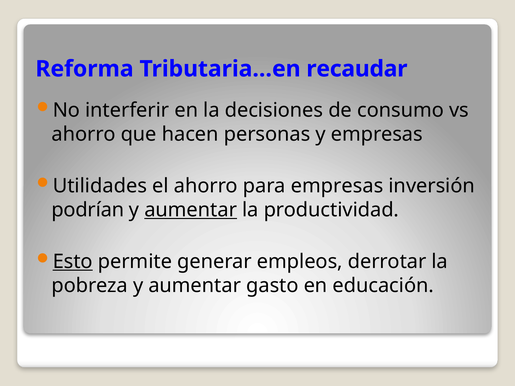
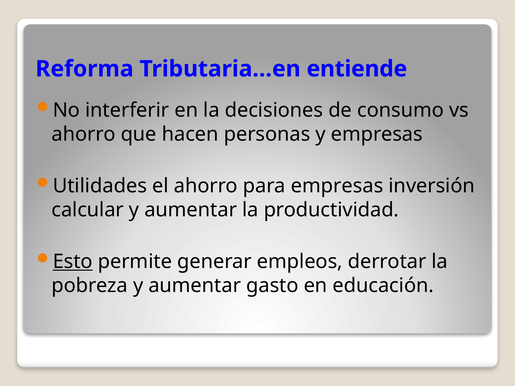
recaudar: recaudar -> entiende (357, 69)
podrían: podrían -> calcular (88, 210)
aumentar underline: present -> none (191, 210)
